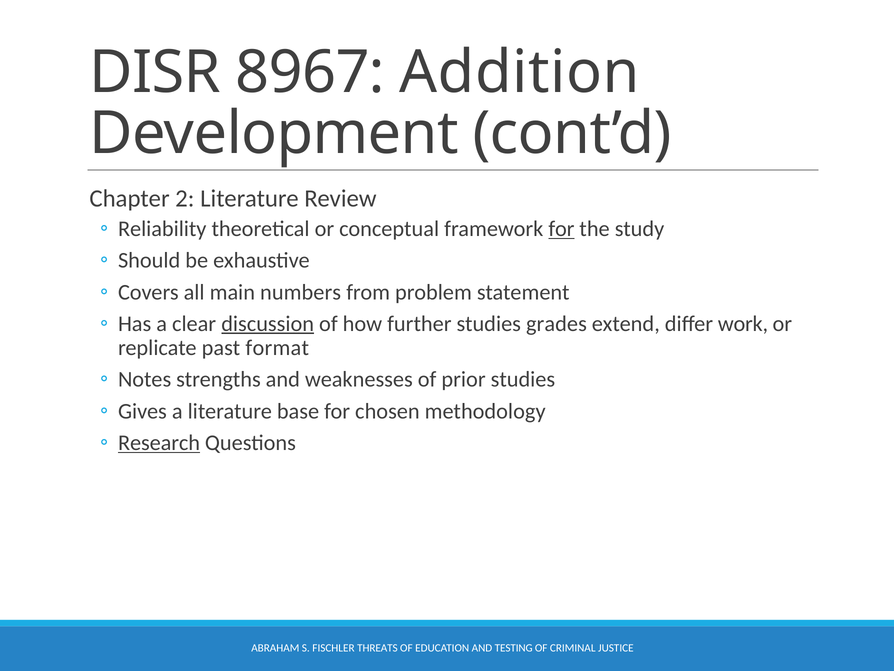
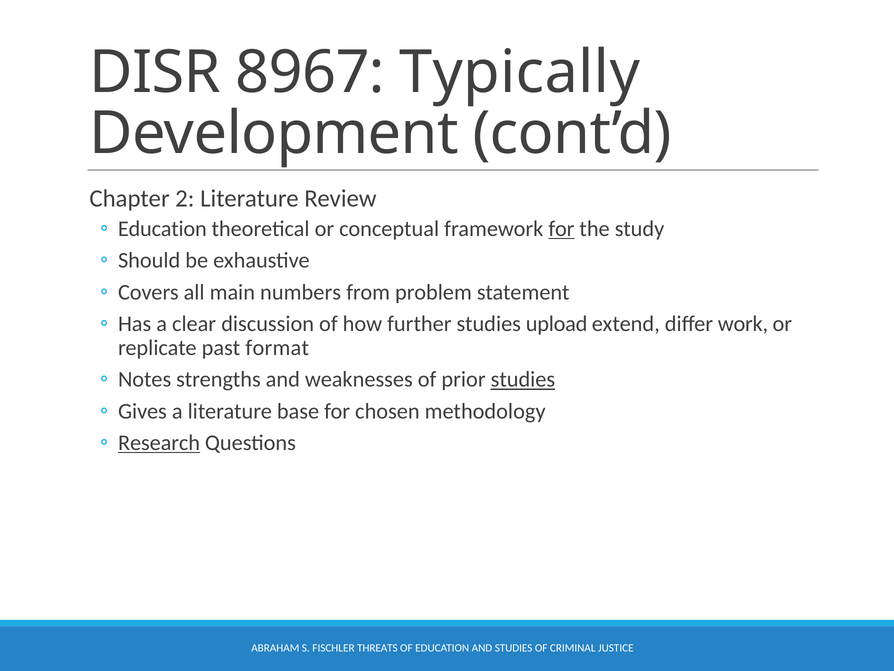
Addition: Addition -> Typically (520, 73)
Reliability: Reliability -> Education (162, 229)
discussion underline: present -> none (268, 324)
grades: grades -> upload (557, 324)
studies underline: none -> present (523, 379)
AND TESTING: TESTING -> STUDIES (514, 648)
